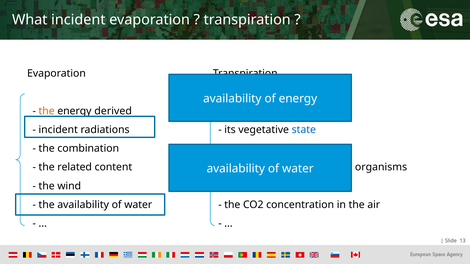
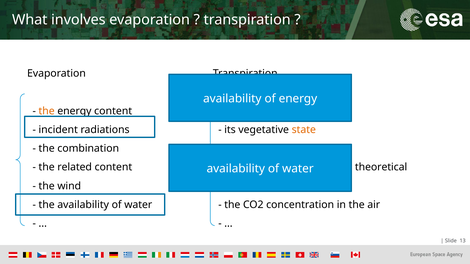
What incident: incident -> involves (78, 20)
energy derived: derived -> content (113, 111)
state colour: blue -> orange (304, 130)
organisms: organisms -> theoretical (381, 167)
